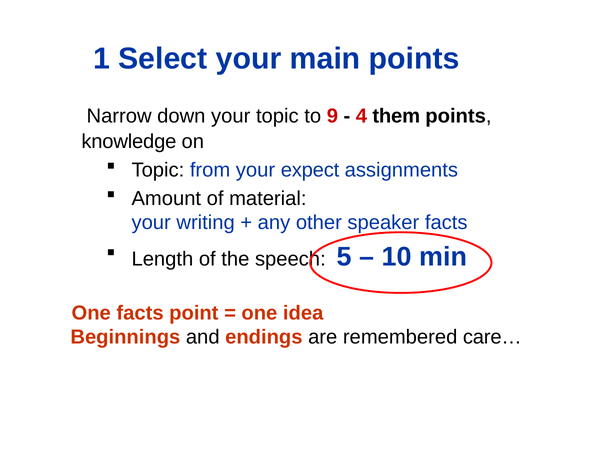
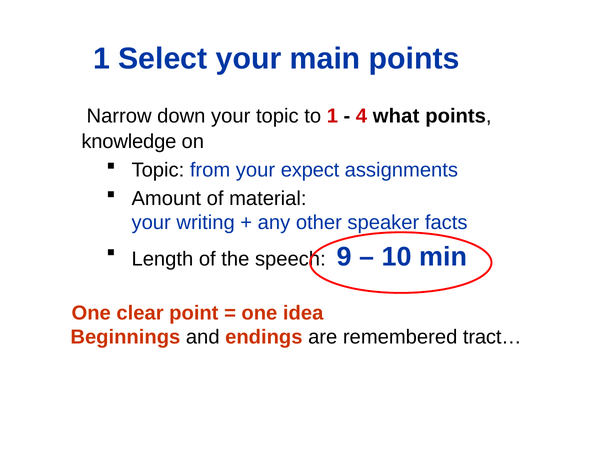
to 9: 9 -> 1 (332, 116)
them: them -> what (396, 116)
5: 5 -> 9 (344, 257)
One facts: facts -> clear (140, 313)
care…: care… -> tract… (492, 337)
